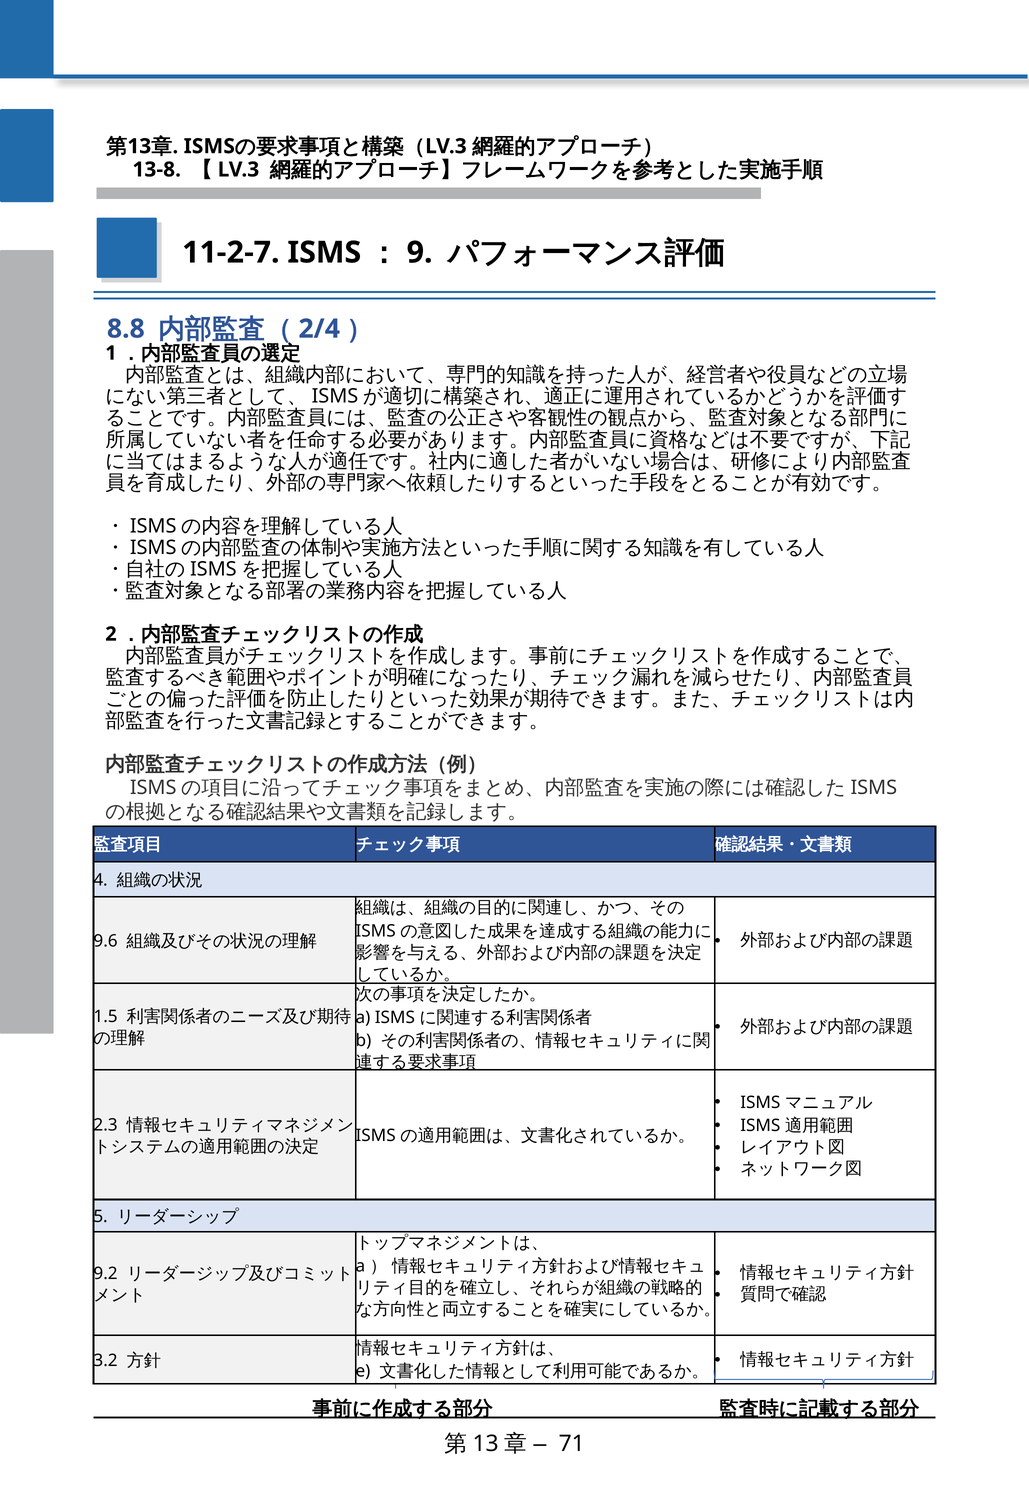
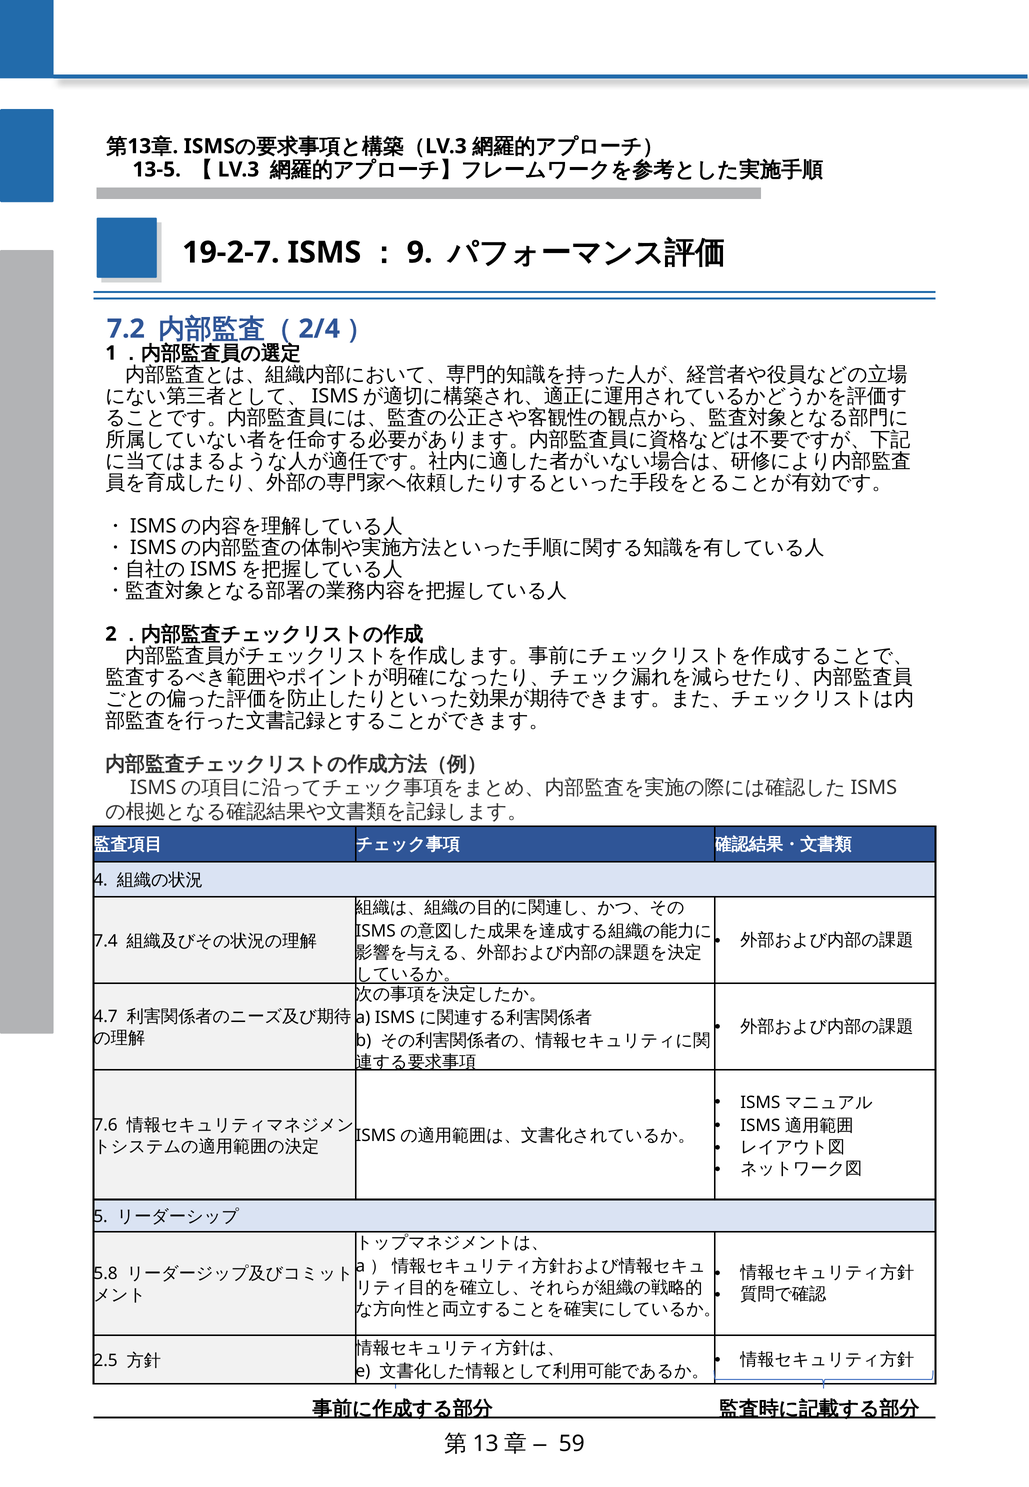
13-8: 13-8 -> 13-5 (157, 170)
11-2-7: 11-2-7 -> 19-2-7 (231, 252)
8.8: 8.8 -> 7.2 (126, 329)
9.6: 9.6 -> 7.4 (106, 941)
1.5: 1.5 -> 4.7 (106, 1016)
2.3: 2.3 -> 7.6 (106, 1124)
9.2: 9.2 -> 5.8 (106, 1273)
3.2: 3.2 -> 2.5 (106, 1360)
71: 71 -> 59 (572, 1443)
